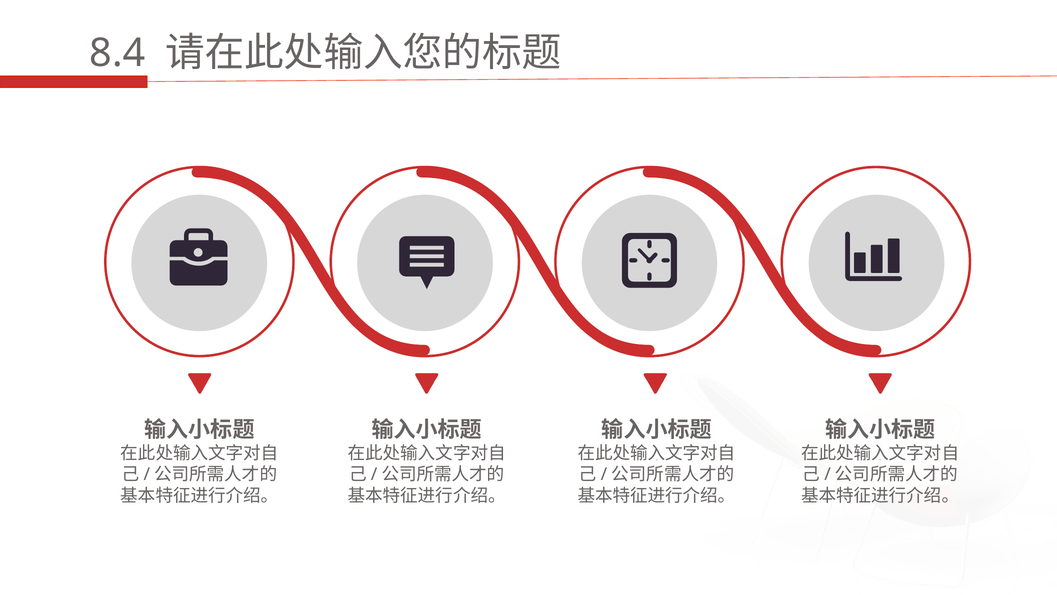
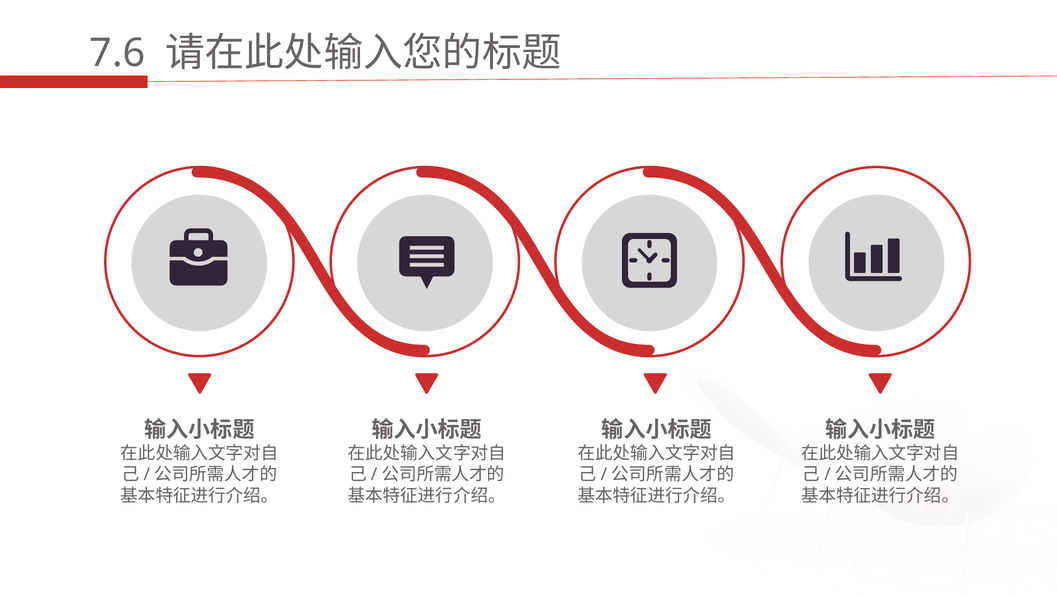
8.4: 8.4 -> 7.6 (117, 53)
